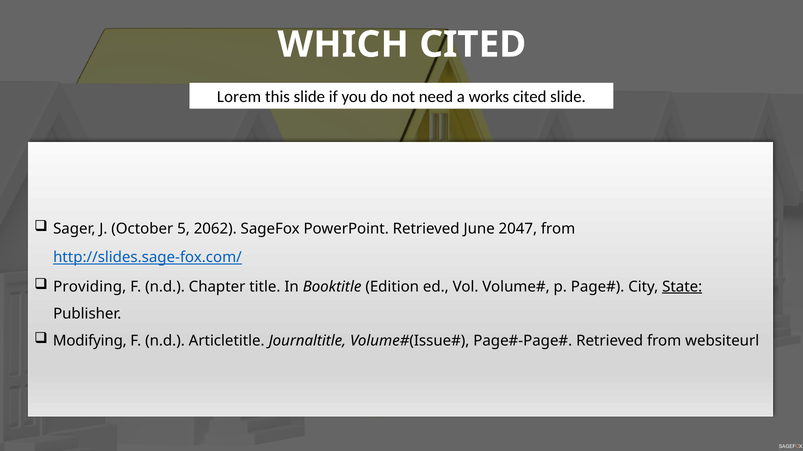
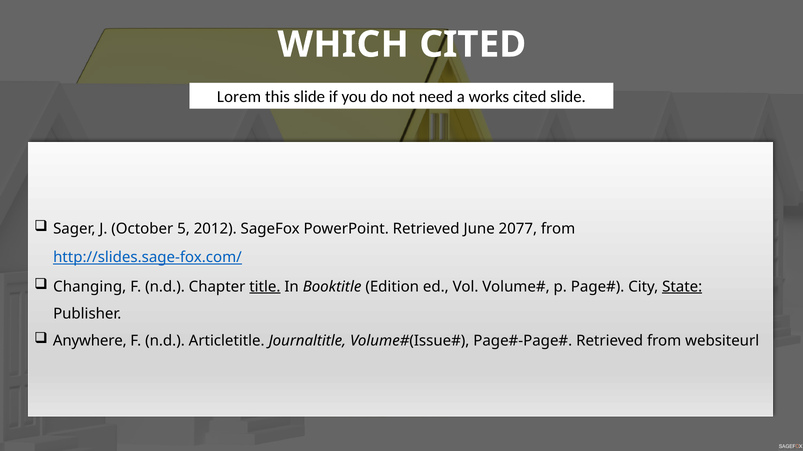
2062: 2062 -> 2012 (215, 229)
2047: 2047 -> 2077 (518, 229)
Providing: Providing -> Changing (90, 287)
title underline: none -> present (265, 287)
Modifying: Modifying -> Anywhere (90, 341)
